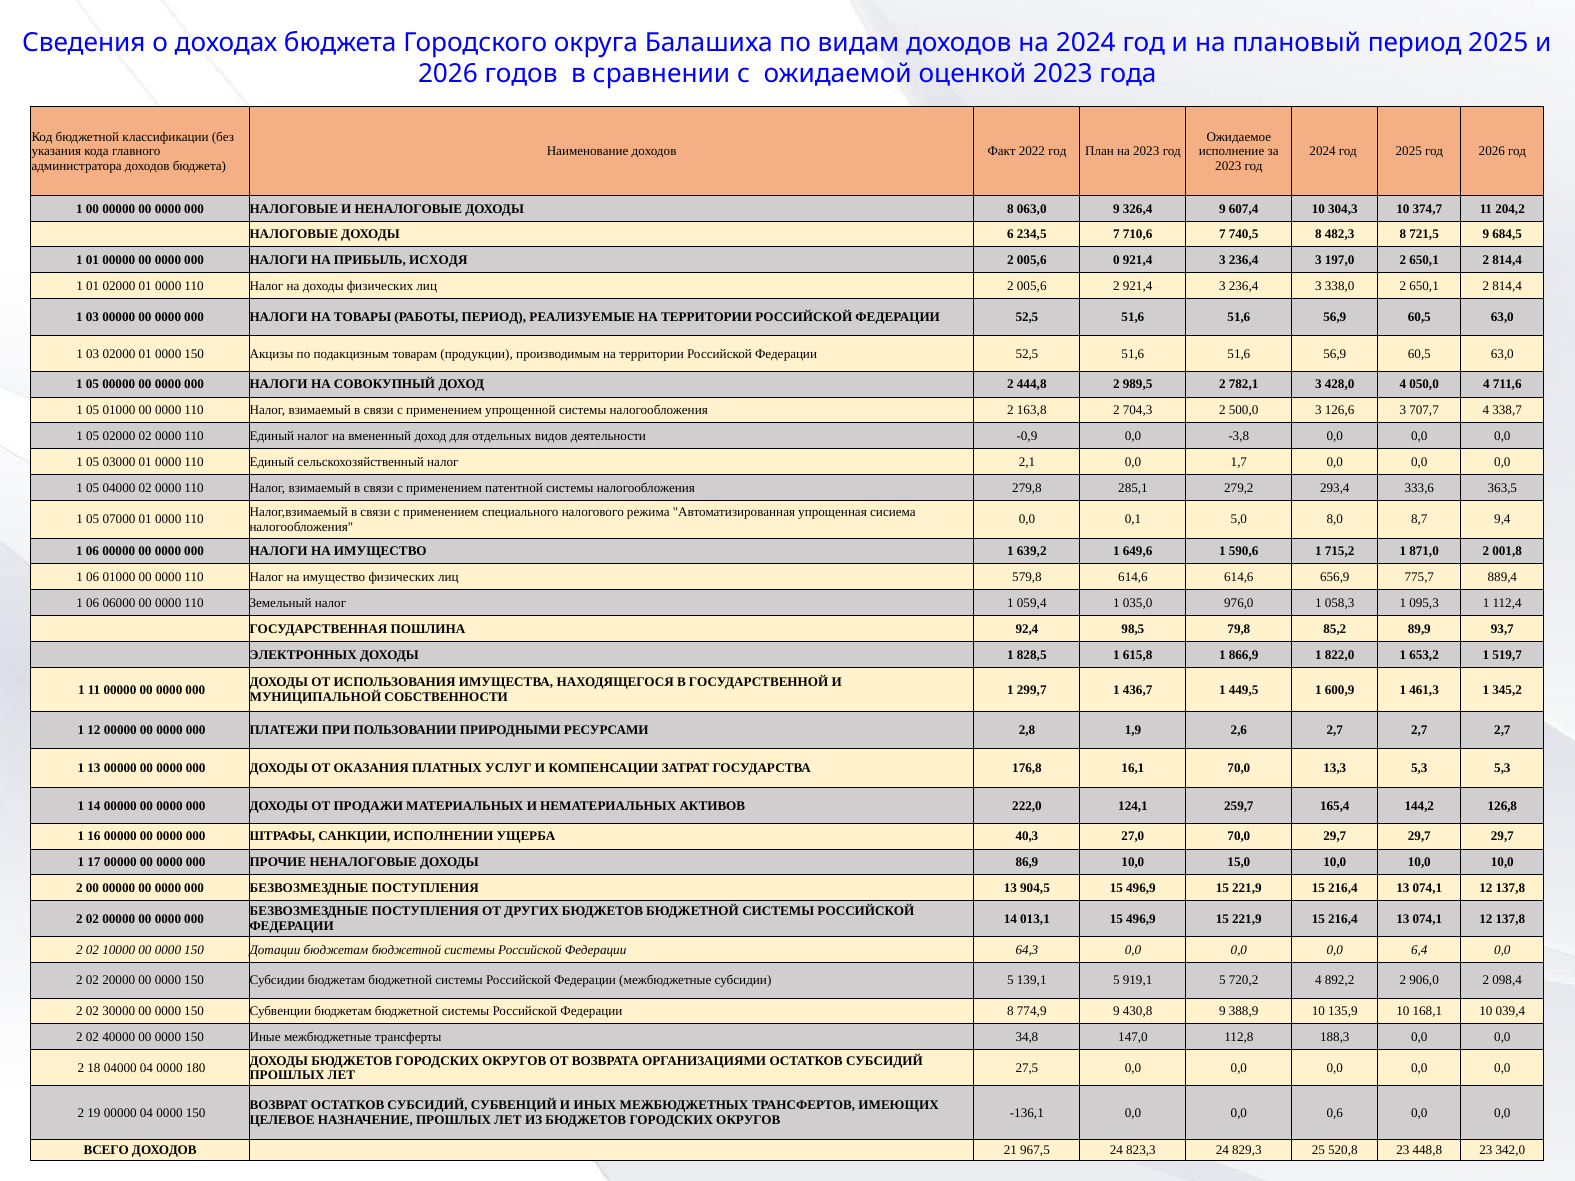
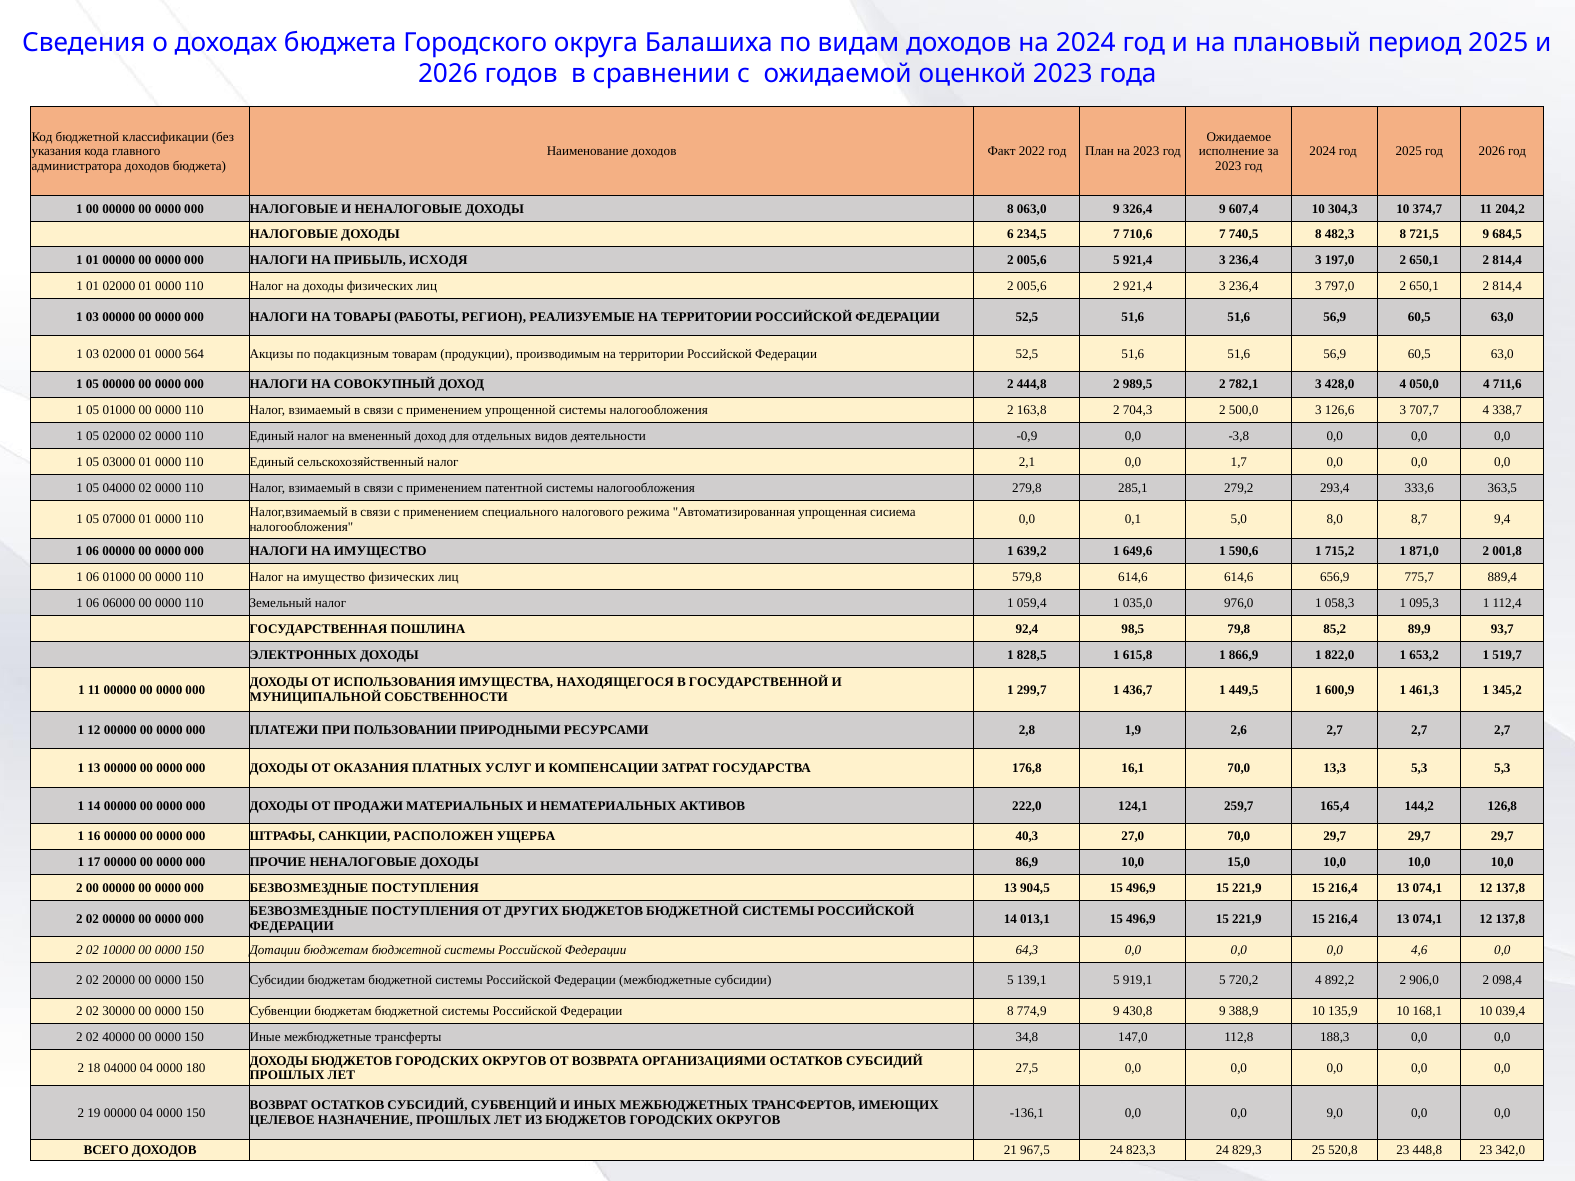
005,6 0: 0 -> 5 (1116, 260)
338,0: 338,0 -> 797,0 (1340, 286)
РАБОТЫ ПЕРИОД: ПЕРИОД -> РЕГИОН (494, 317)
01 0000 150: 150 -> 564 (194, 354)
ИСПОЛНЕНИИ: ИСПОЛНЕНИИ -> РАСПОЛОЖЕН (443, 837)
6,4: 6,4 -> 4,6 (1419, 950)
0,6: 0,6 -> 9,0 (1335, 1113)
